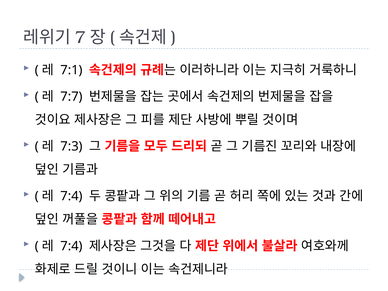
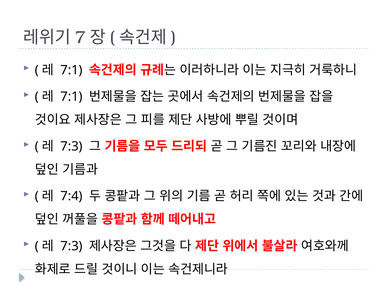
7:7: 7:7 -> 7:1 (72, 97)
7:4: 7:4 -> 7:3 (72, 246)
